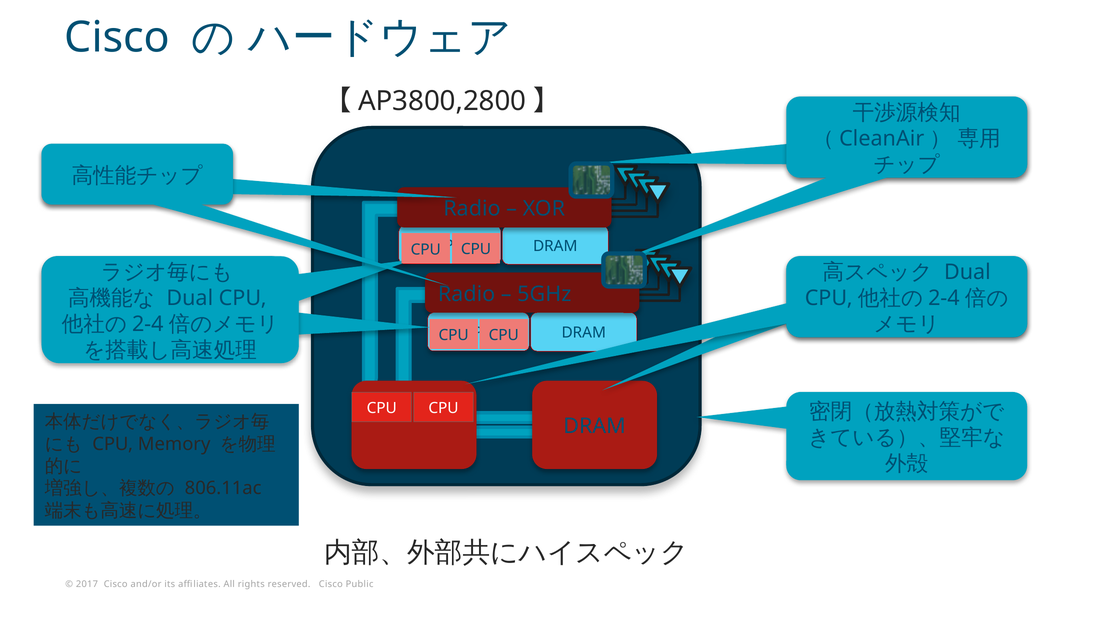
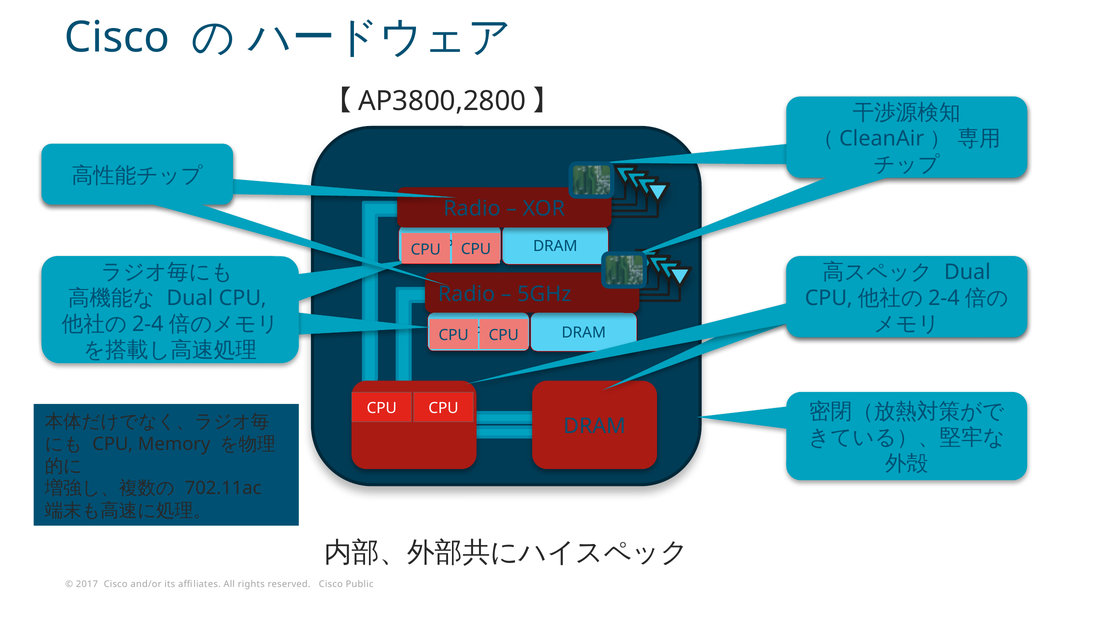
806.11ac: 806.11ac -> 702.11ac (223, 488)
